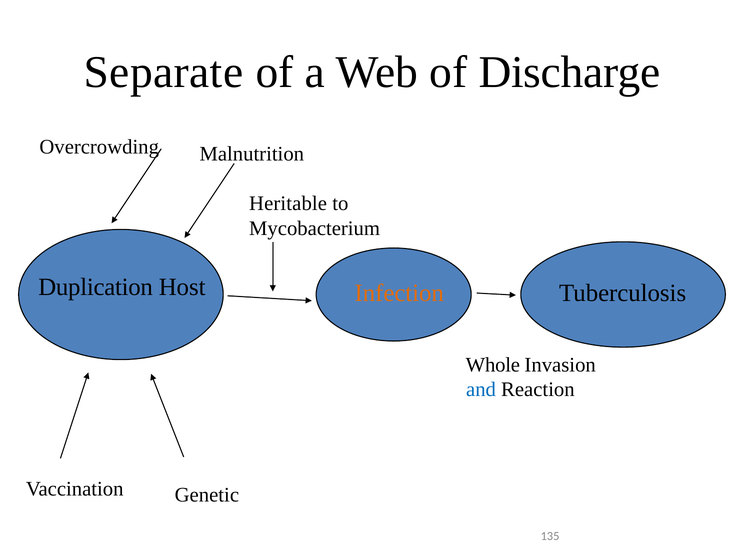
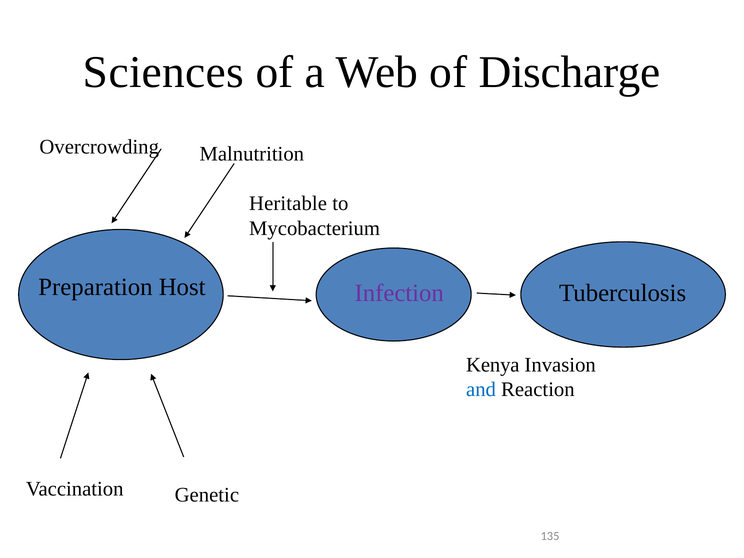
Separate: Separate -> Sciences (164, 72)
Duplication: Duplication -> Preparation (95, 287)
Infection colour: orange -> purple (399, 293)
Whole: Whole -> Kenya (493, 365)
